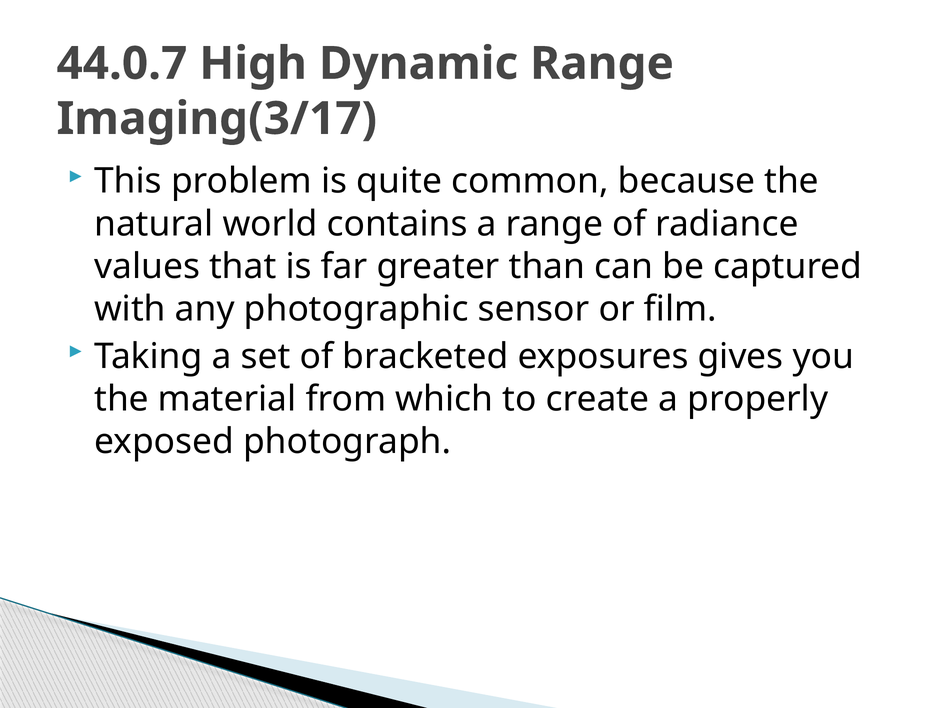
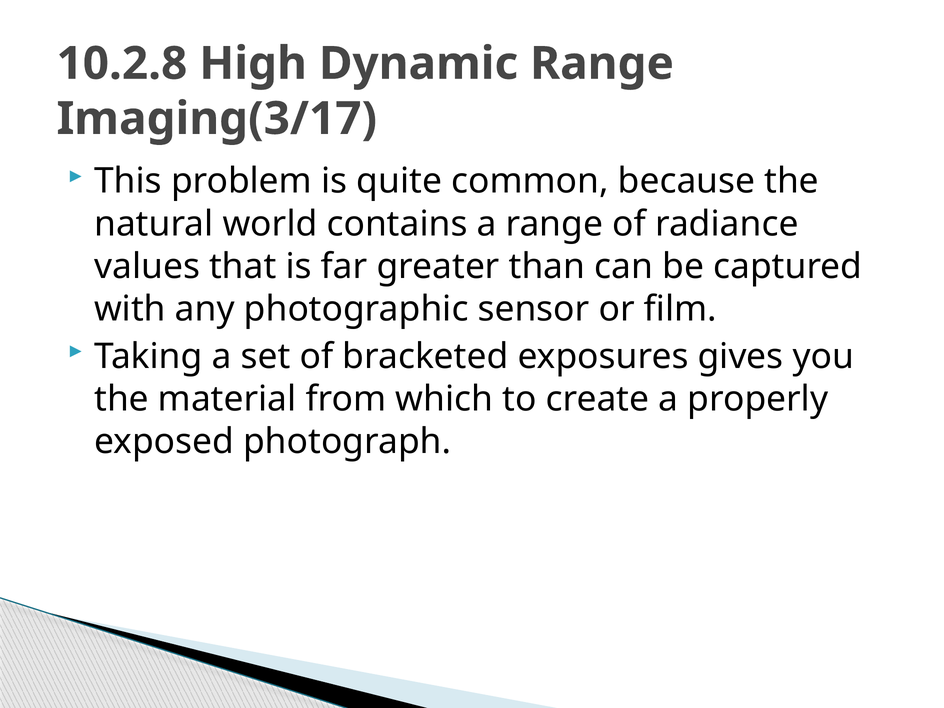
44.0.7: 44.0.7 -> 10.2.8 (122, 64)
